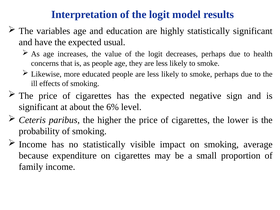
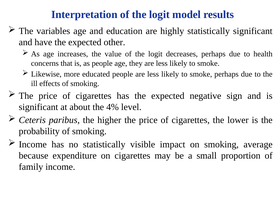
usual: usual -> other (114, 42)
6%: 6% -> 4% (113, 107)
